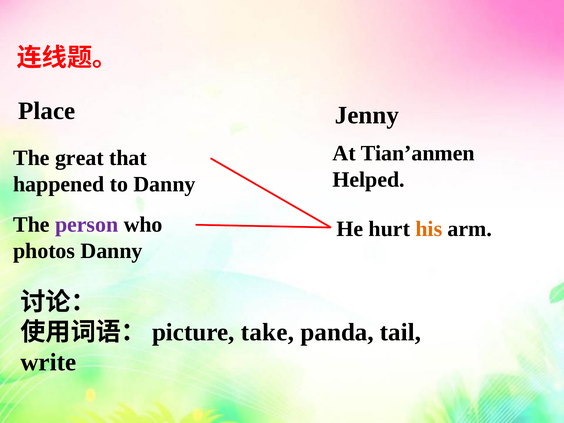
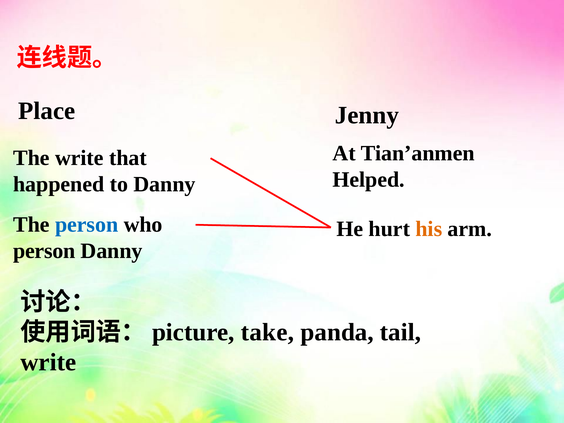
The great: great -> write (79, 158)
person colour: purple -> blue (87, 225)
photos: photos -> person (44, 251)
